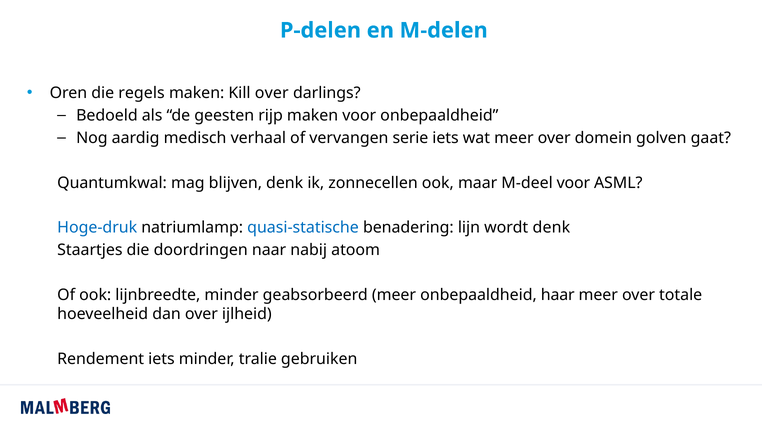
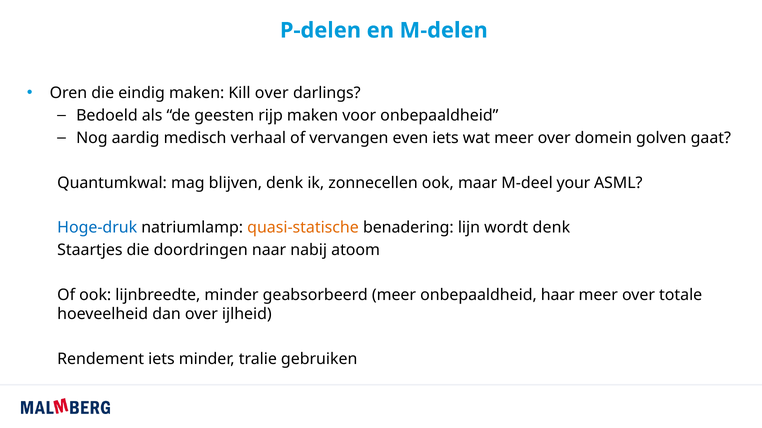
regels: regels -> eindig (142, 93)
serie: serie -> even (410, 138)
M-deel voor: voor -> your (573, 183)
quasi-statische colour: blue -> orange (303, 228)
